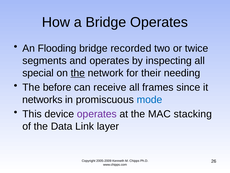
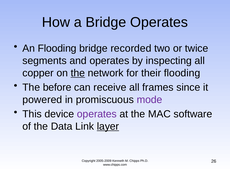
special: special -> copper (38, 73)
their needing: needing -> flooding (182, 73)
networks: networks -> powered (42, 99)
mode colour: blue -> purple (149, 99)
stacking: stacking -> software (193, 114)
layer underline: none -> present (108, 126)
